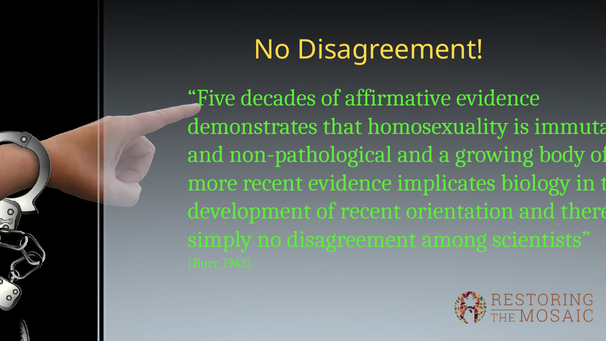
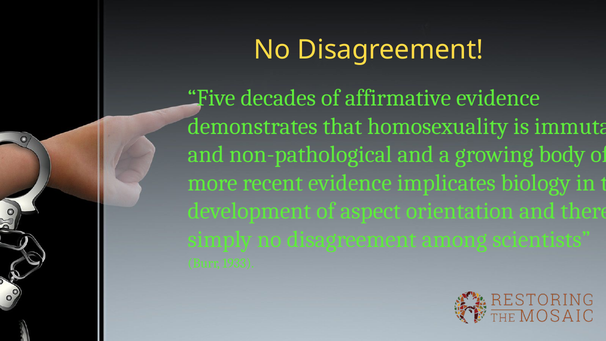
of recent: recent -> aspect (370, 211)
1943: 1943 -> 1933 (238, 263)
